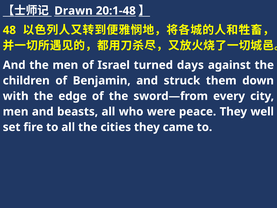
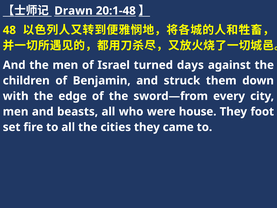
peace: peace -> house (198, 112)
well: well -> foot (262, 112)
